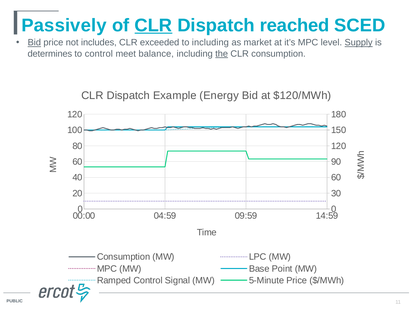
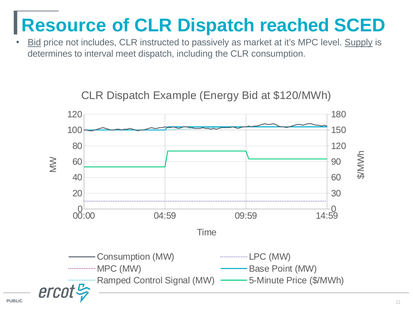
Passively: Passively -> Resource (64, 25)
CLR underline: present -> none (153, 25)
exceeded: exceeded -> instructed (160, 43)
to including: including -> passively (210, 43)
to control: control -> interval (99, 54)
meet balance: balance -> dispatch (156, 54)
the underline: present -> none (222, 54)
